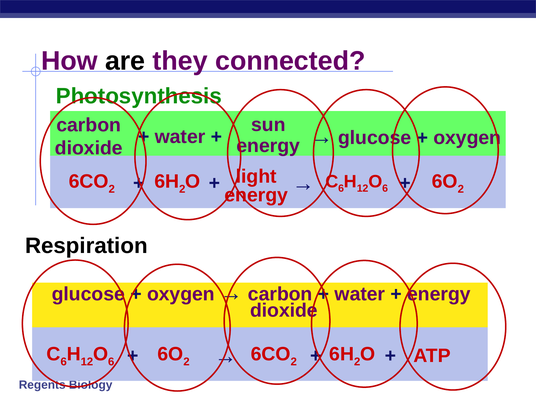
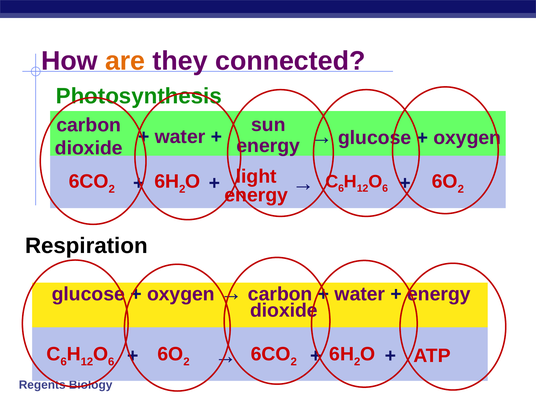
are colour: black -> orange (125, 61)
